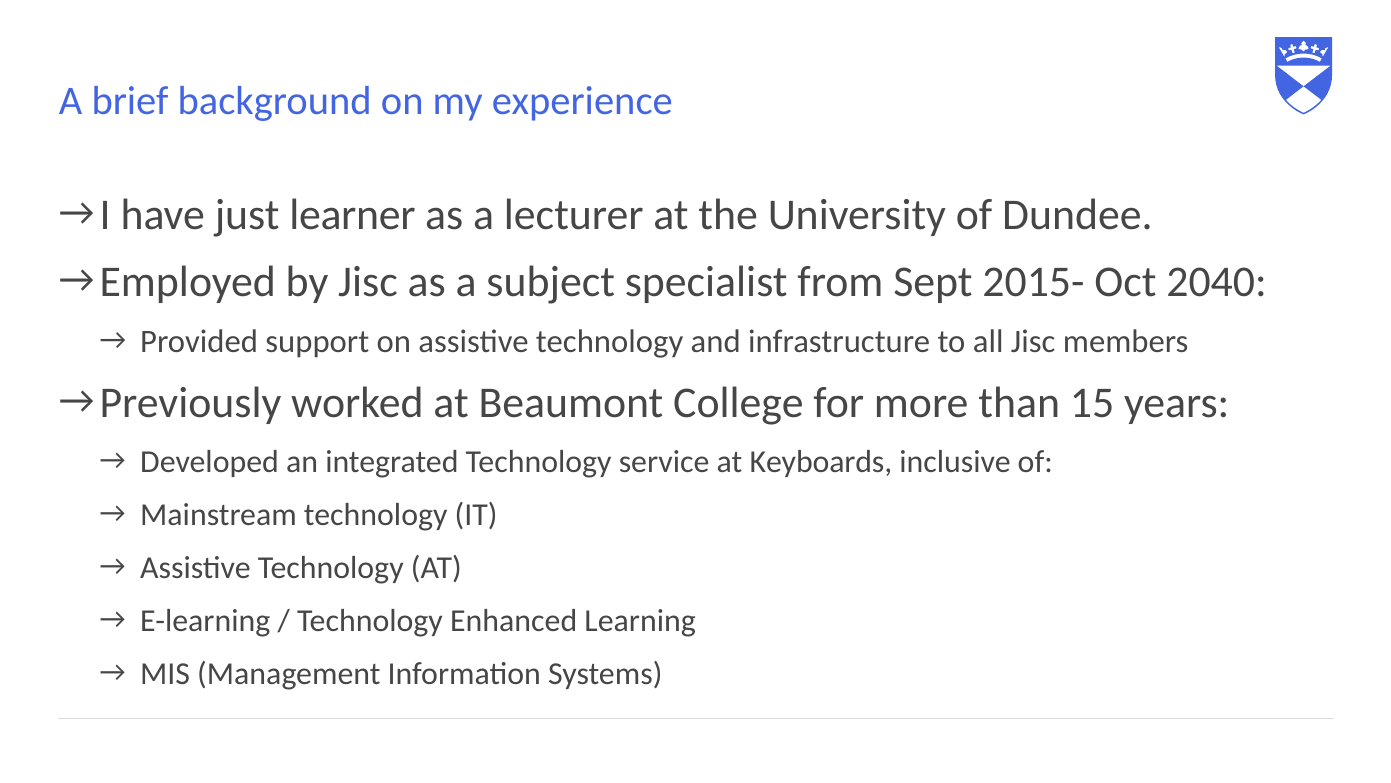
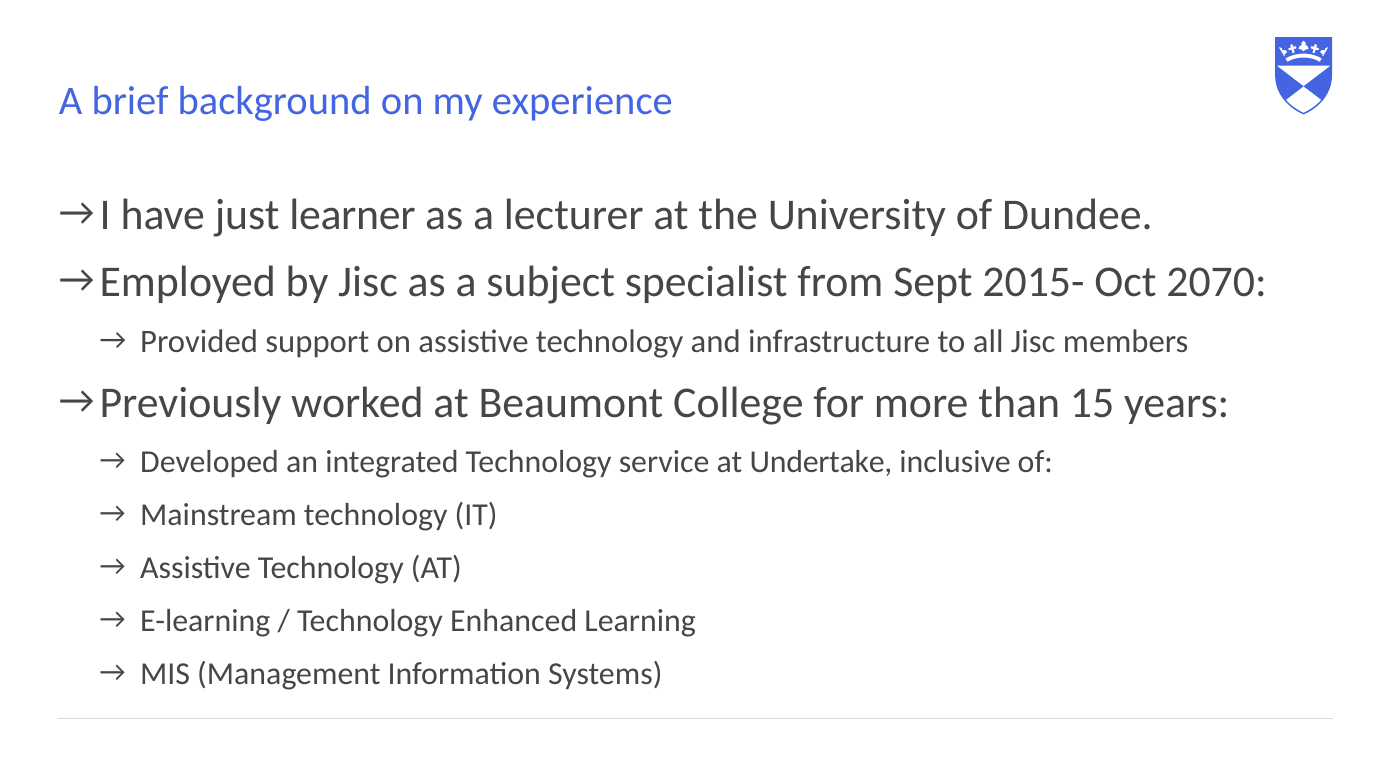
2040: 2040 -> 2070 (1217, 282)
Keyboards: Keyboards -> Undertake (821, 462)
